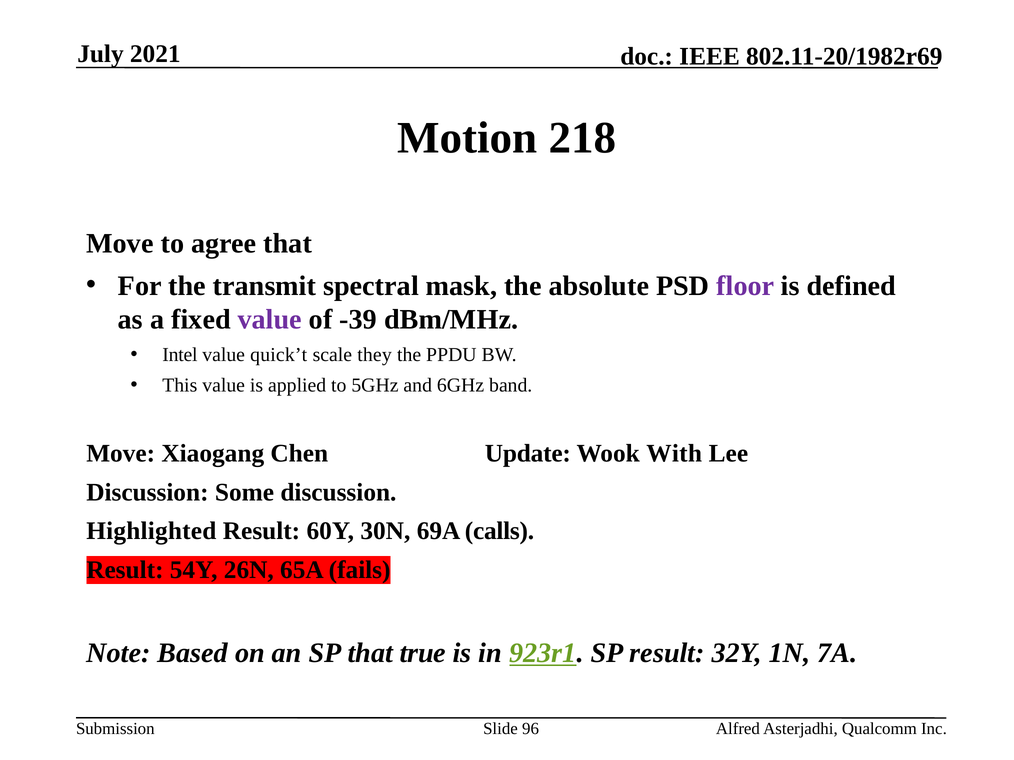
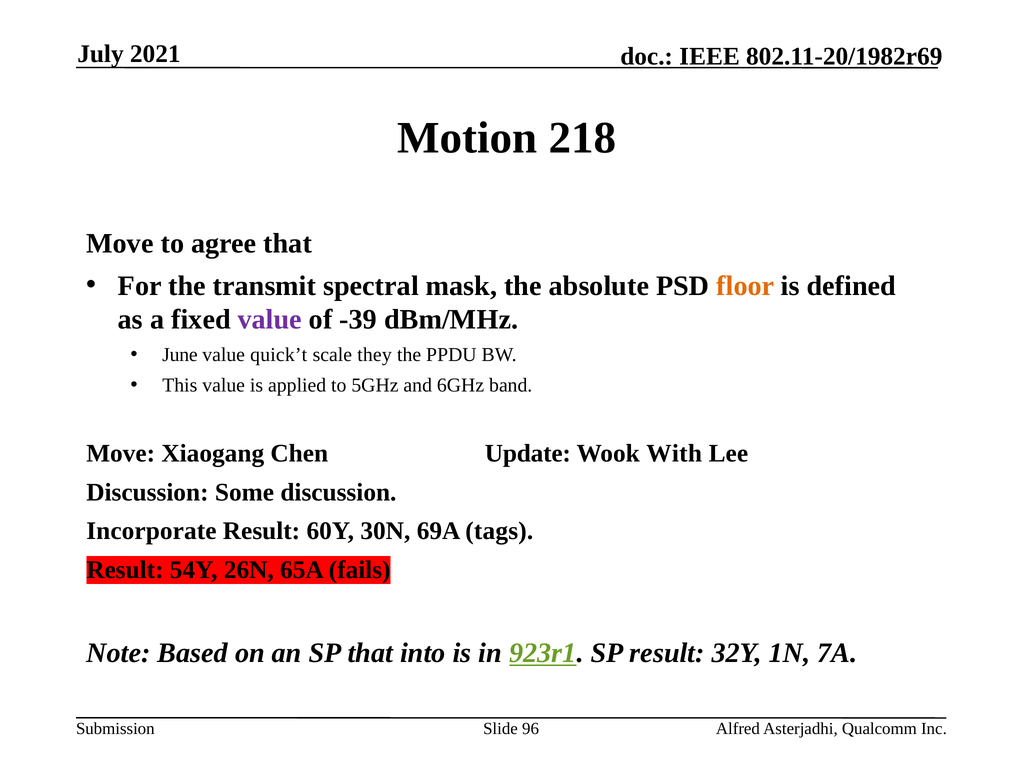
floor colour: purple -> orange (745, 286)
Intel: Intel -> June (180, 355)
Highlighted: Highlighted -> Incorporate (151, 531)
calls: calls -> tags (499, 531)
true: true -> into (423, 653)
